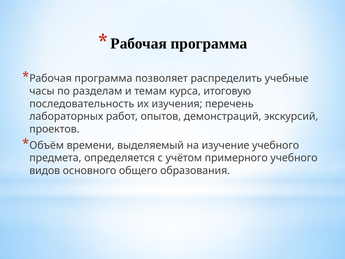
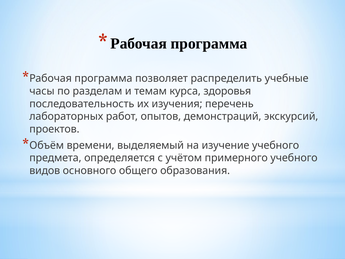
итоговую: итоговую -> здоровья (227, 91)
